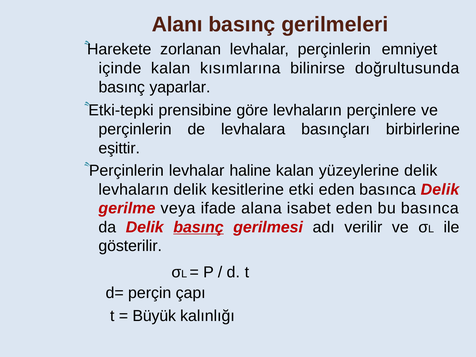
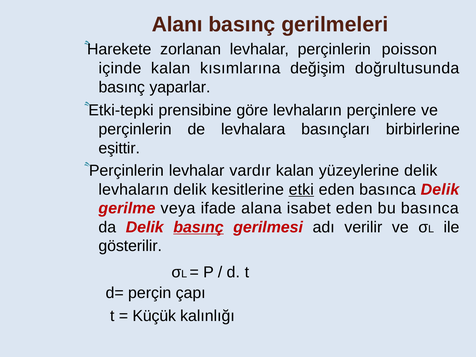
emniyet: emniyet -> poisson (409, 49)
bilinirse: bilinirse -> değişim (318, 68)
haline: haline -> vardır (250, 171)
etki underline: none -> present (301, 189)
Büyük: Büyük -> Küçük (154, 316)
